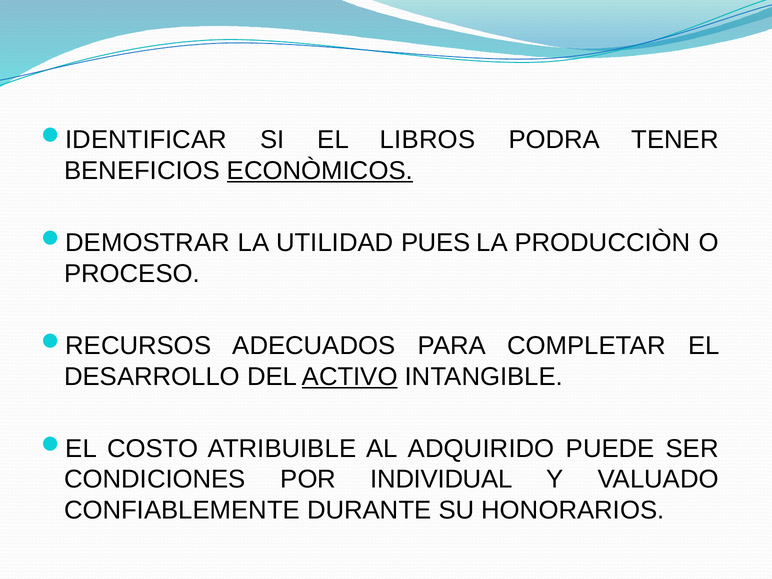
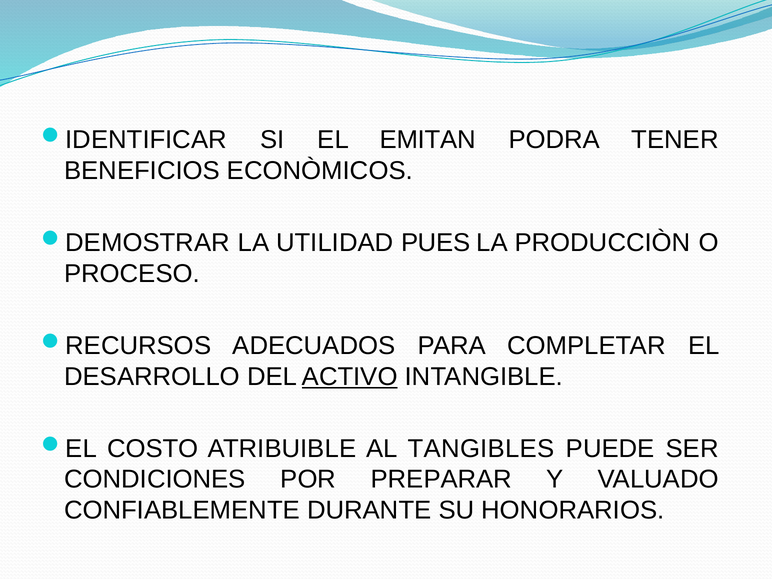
LIBROS: LIBROS -> EMITAN (428, 140)
ECONÒMICOS underline: present -> none (320, 171)
ADQUIRIDO: ADQUIRIDO -> TANGIBLES (481, 449)
INDIVIDUAL: INDIVIDUAL -> PREPARAR (441, 479)
